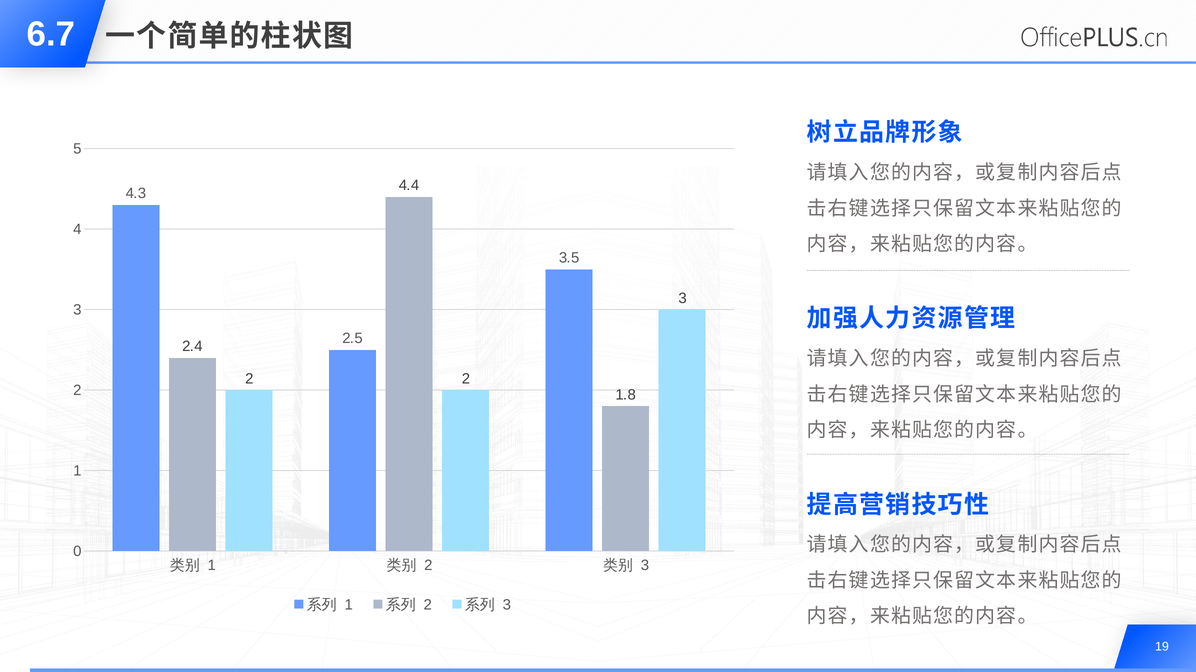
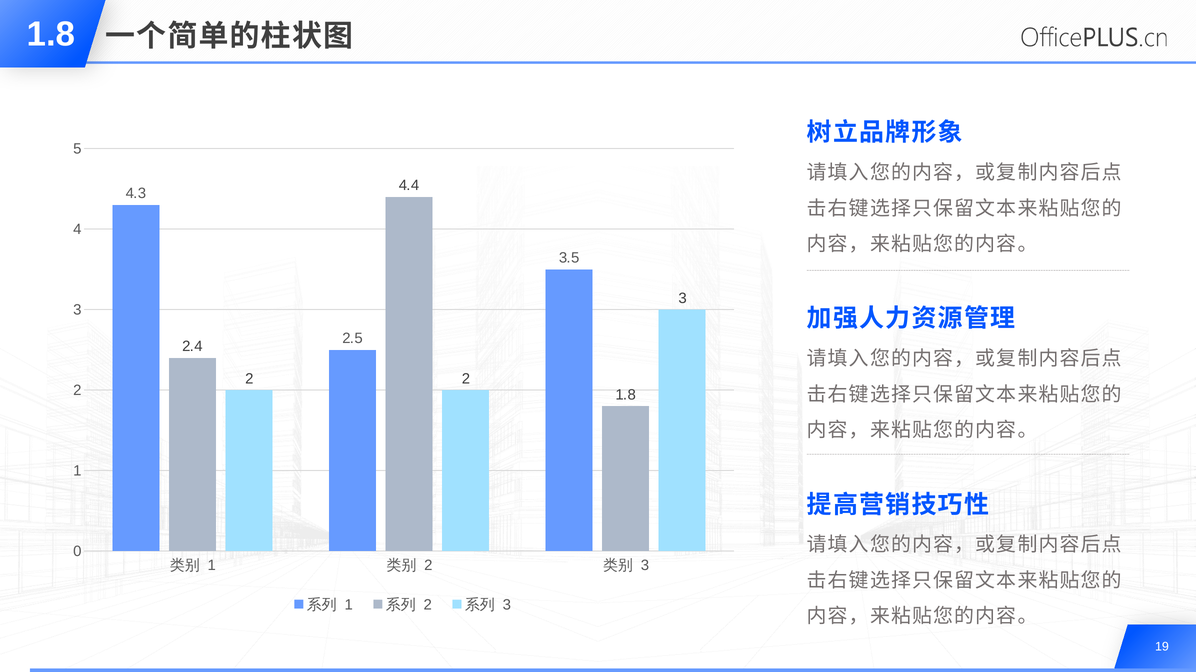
6.7: 6.7 -> 1.8 (51, 35)
